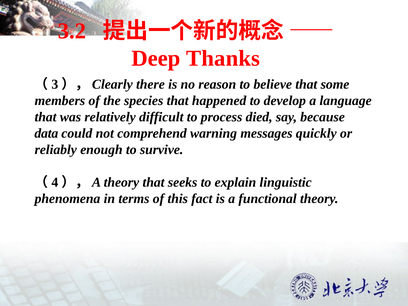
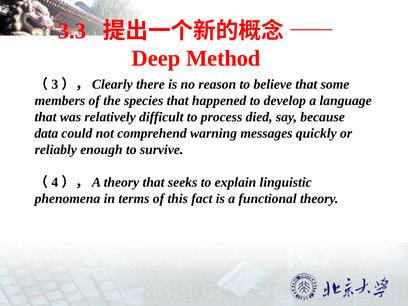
3.2: 3.2 -> 3.3 (72, 31)
Thanks: Thanks -> Method (223, 58)
